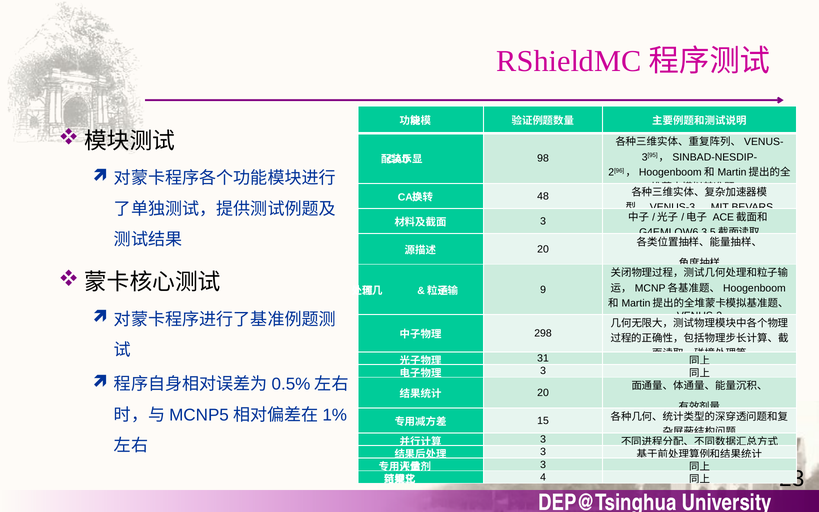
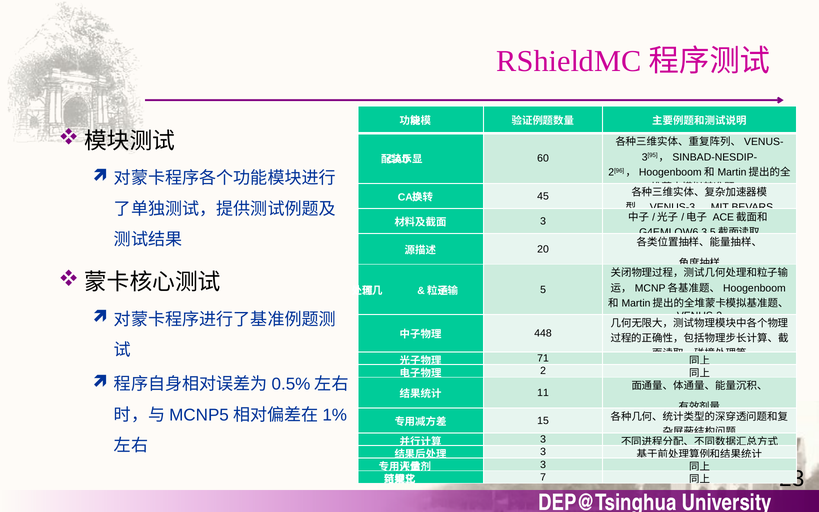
98: 98 -> 60 (543, 158)
48: 48 -> 45 (543, 196)
9: 9 -> 5 (543, 289)
298: 298 -> 448 (543, 333)
31: 31 -> 71 (543, 358)
3: 3 -> 2 (543, 371)
20: 20 -> 11 (543, 393)
4: 4 -> 7 (543, 477)
